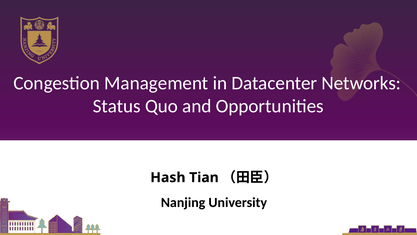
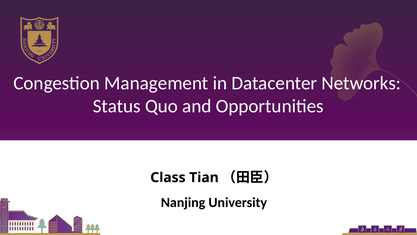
Hash: Hash -> Class (168, 177)
